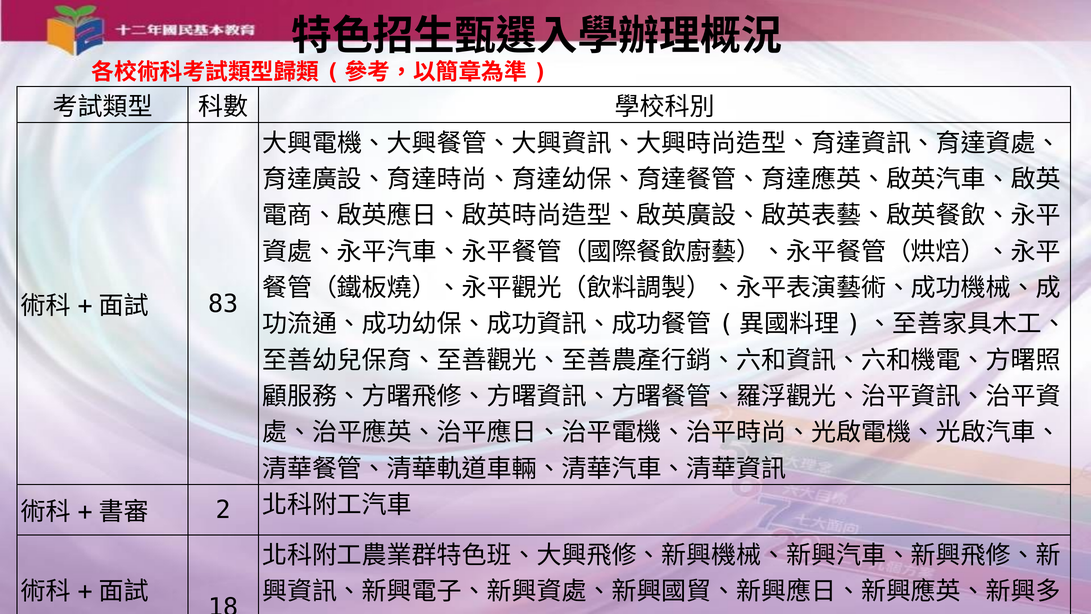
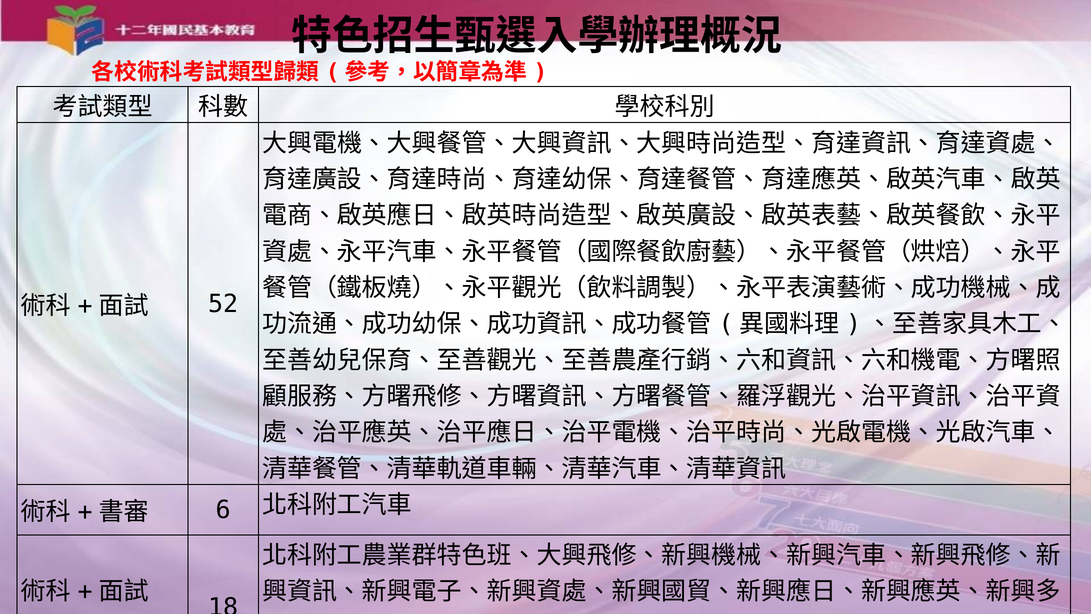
83: 83 -> 52 (223, 304)
2: 2 -> 6 (223, 510)
